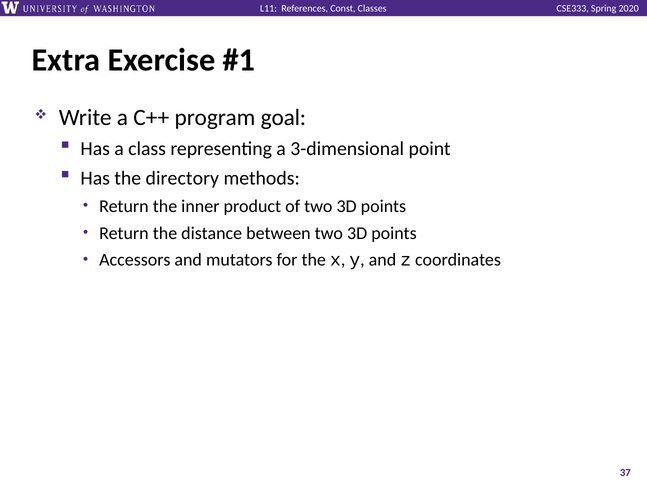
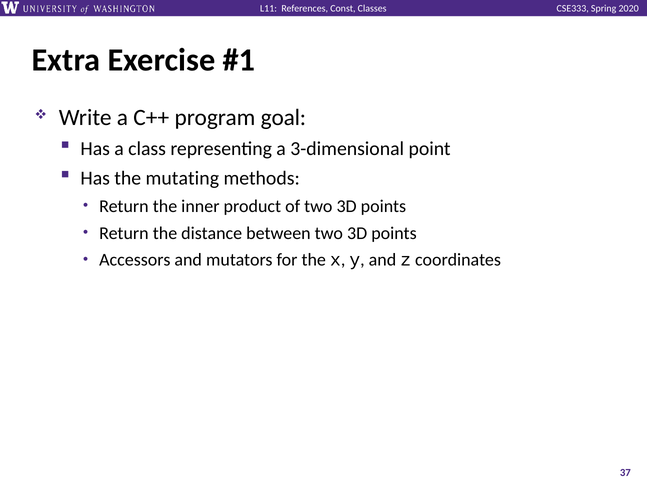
directory: directory -> mutating (182, 179)
